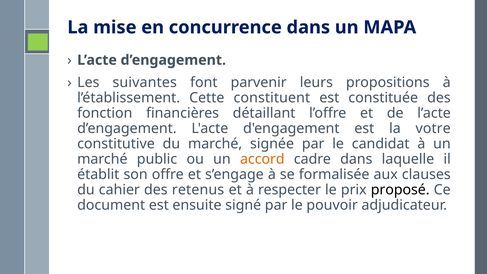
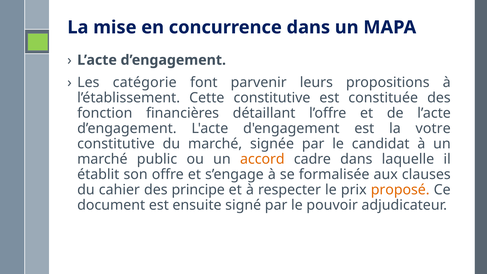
suivantes: suivantes -> catégorie (145, 83)
Cette constituent: constituent -> constitutive (272, 98)
retenus: retenus -> principe (198, 190)
proposé colour: black -> orange (400, 190)
